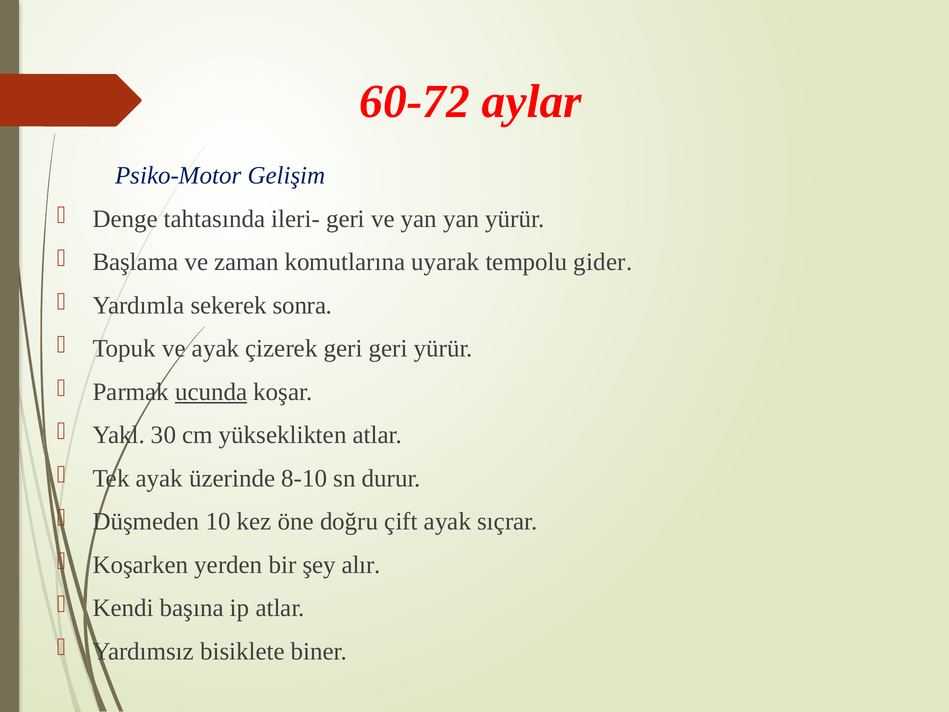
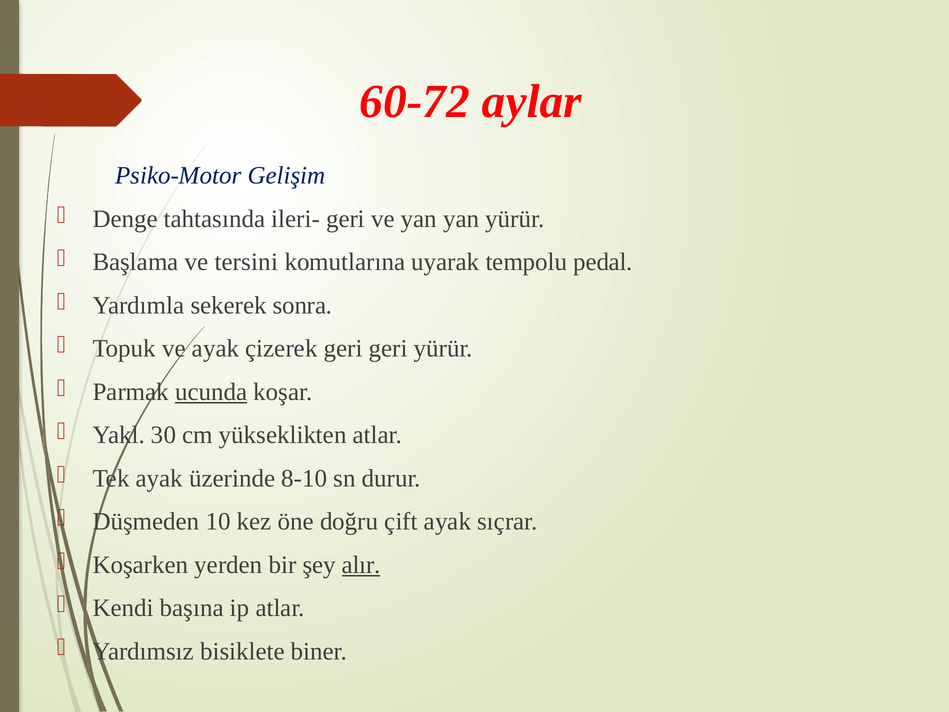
zaman: zaman -> tersini (246, 262)
gider: gider -> pedal (603, 262)
alır underline: none -> present (361, 565)
